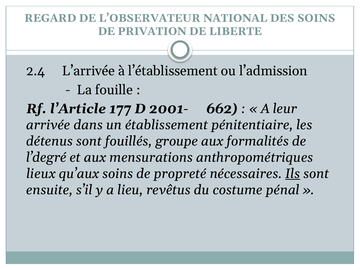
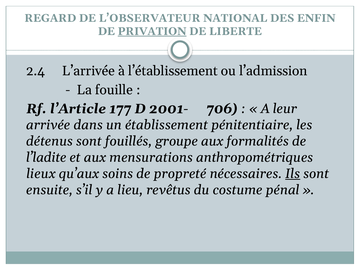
DES SOINS: SOINS -> ENFIN (316, 18)
PRIVATION underline: none -> present (152, 31)
662: 662 -> 706 (222, 109)
l’degré: l’degré -> l’ladite (46, 157)
